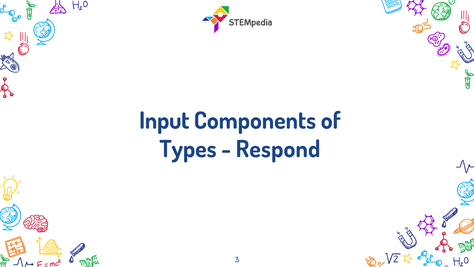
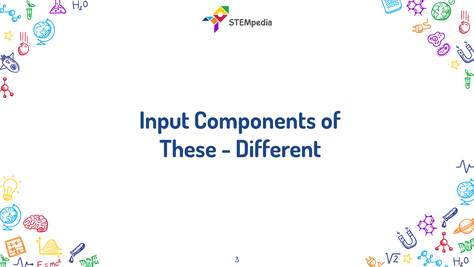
Types: Types -> These (188, 149)
Respond: Respond -> Different (278, 149)
